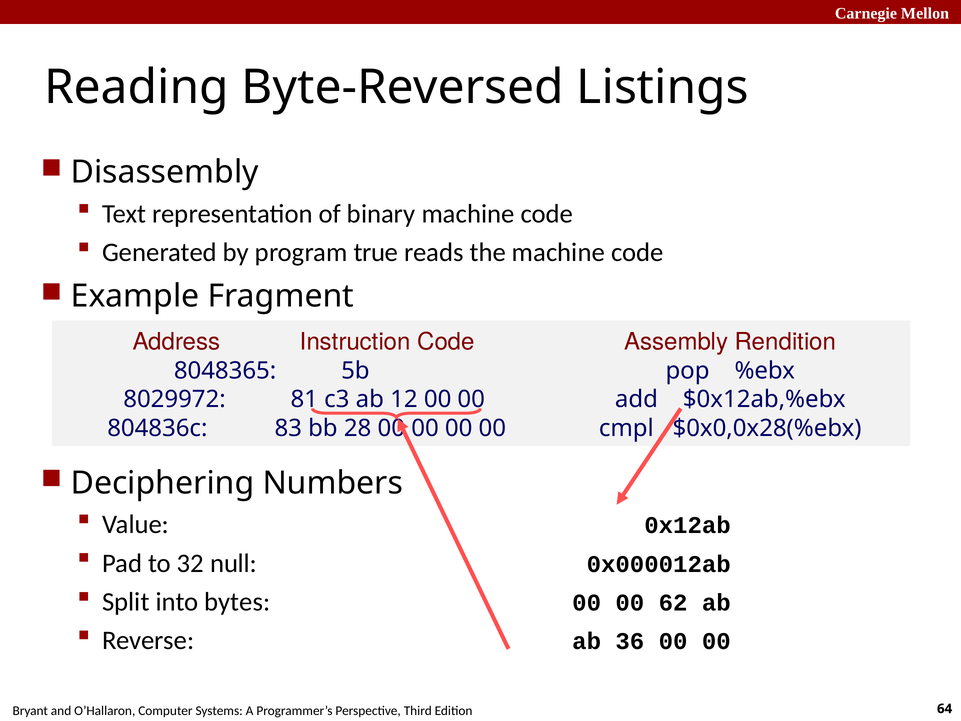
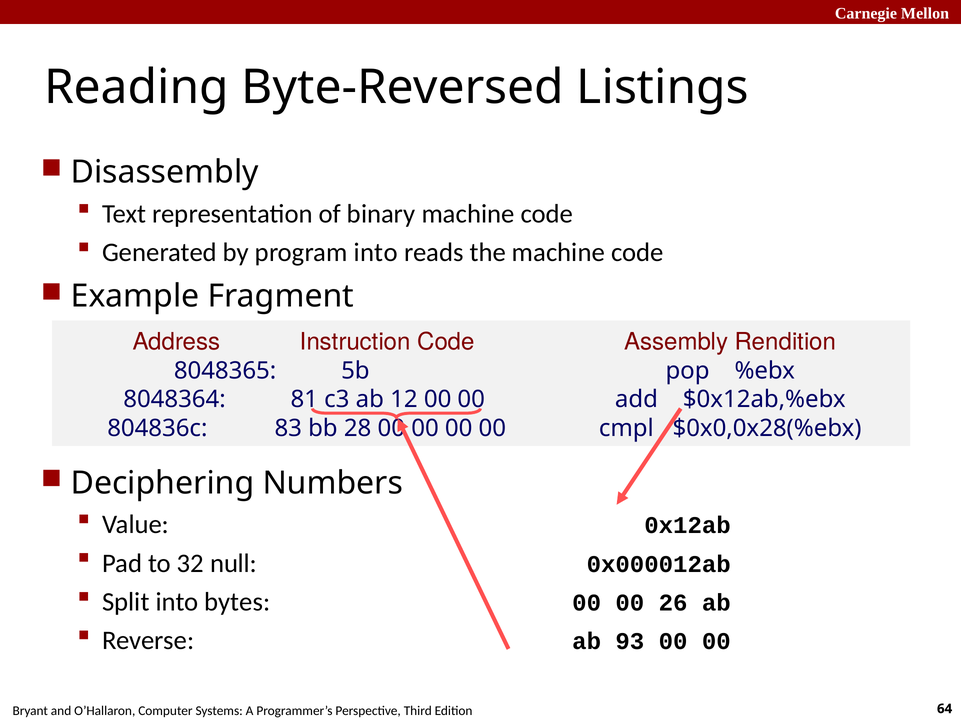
program true: true -> into (376, 253)
8029972: 8029972 -> 8048364 (175, 399)
62: 62 -> 26 (673, 603)
36: 36 -> 93 (630, 641)
